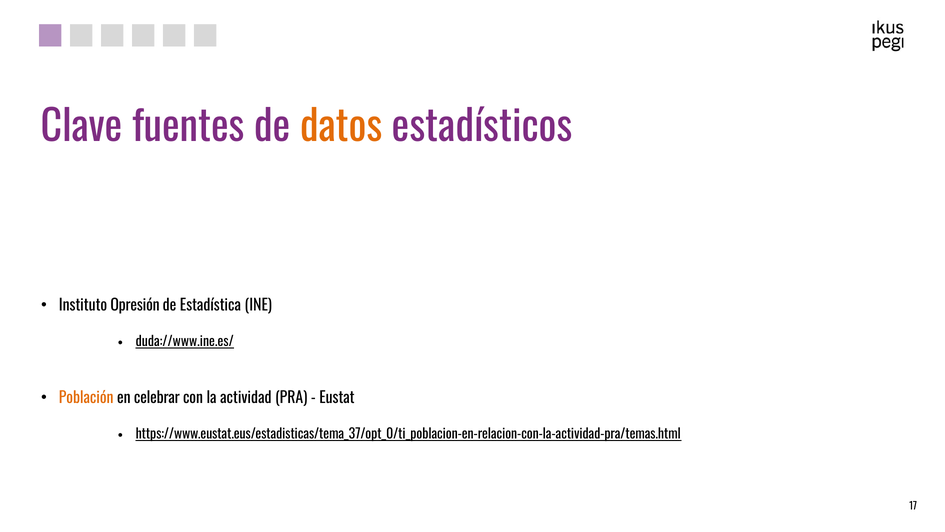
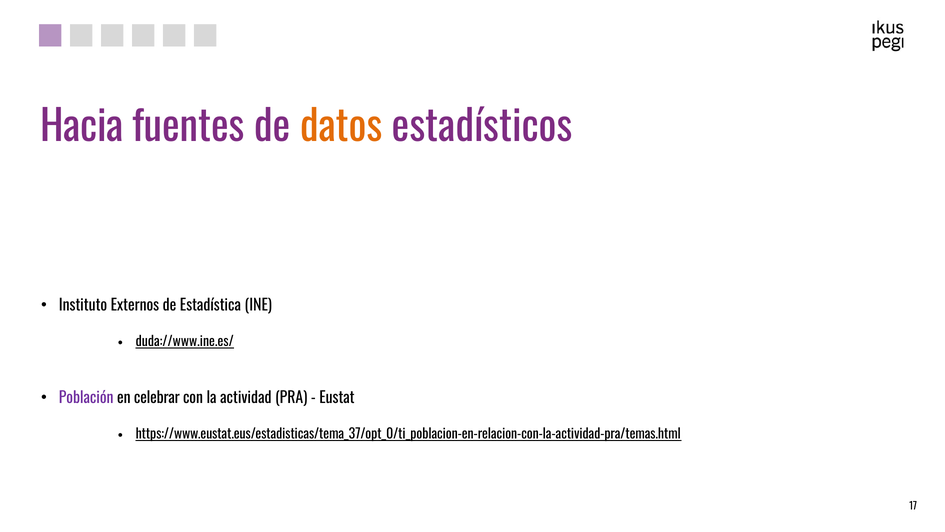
Clave: Clave -> Hacia (82, 127)
Opresión: Opresión -> Externos (135, 305)
Población colour: orange -> purple (86, 398)
